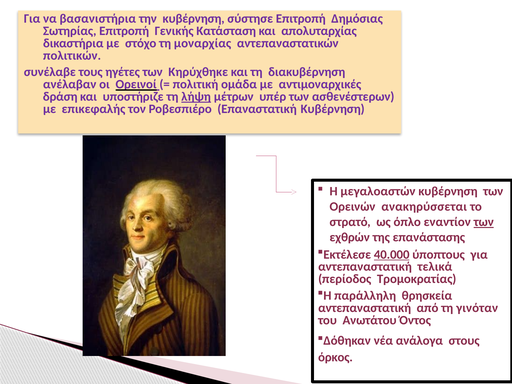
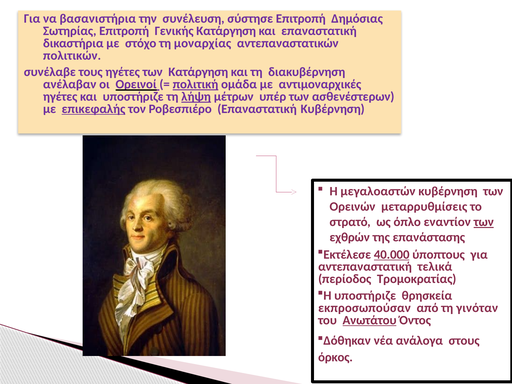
την κυβέρνηση: κυβέρνηση -> συνέλευση (194, 19)
Γενικής Κατάσταση: Κατάσταση -> Κατάργηση (226, 31)
και απολυταρχίας: απολυταρχίας -> επαναστατική (319, 31)
των Κηρύχθηκε: Κηρύχθηκε -> Κατάργηση (198, 72)
πολιτική underline: none -> present (195, 84)
δράση: δράση -> ηγέτες (60, 97)
επικεφαλής underline: none -> present (94, 109)
ανακηρύσσεται: ανακηρύσσεται -> μεταρρυθμίσεις (424, 207)
Η παράλληλη: παράλληλη -> υποστήριζε (365, 296)
αντεπαναστατική: αντεπαναστατική -> εκπροσωπούσαν (365, 308)
Ανωτάτου underline: none -> present (370, 320)
